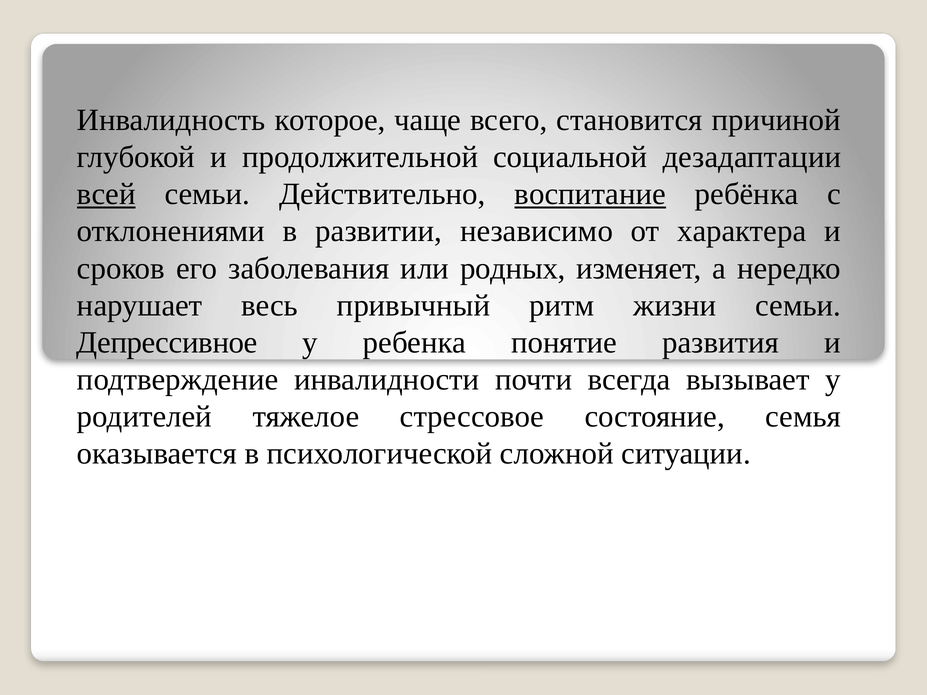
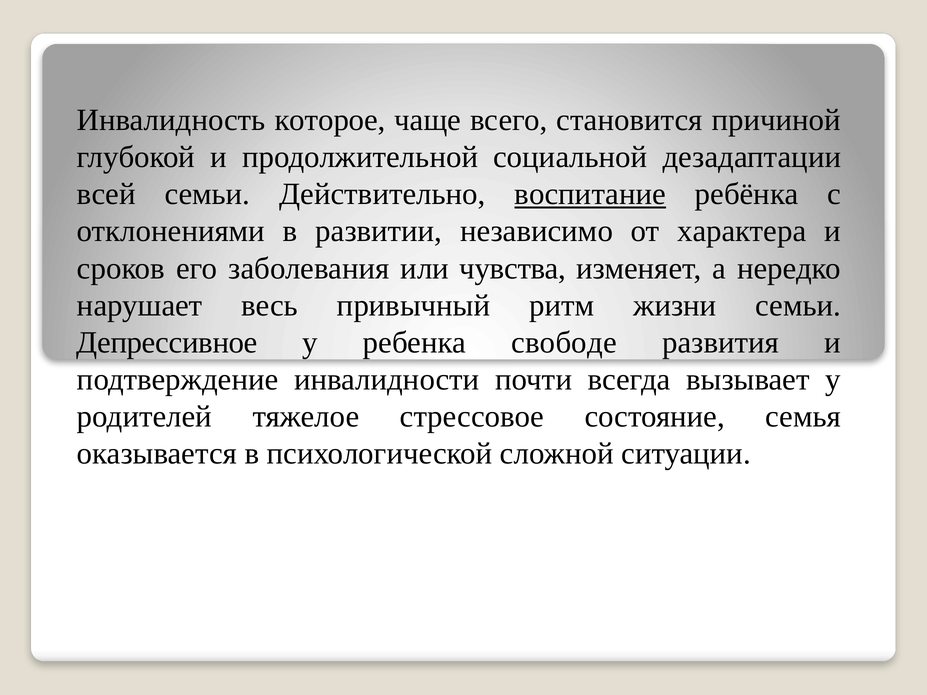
всей underline: present -> none (106, 194)
родных: родных -> чувства (513, 268)
понятие: понятие -> свободе (564, 343)
